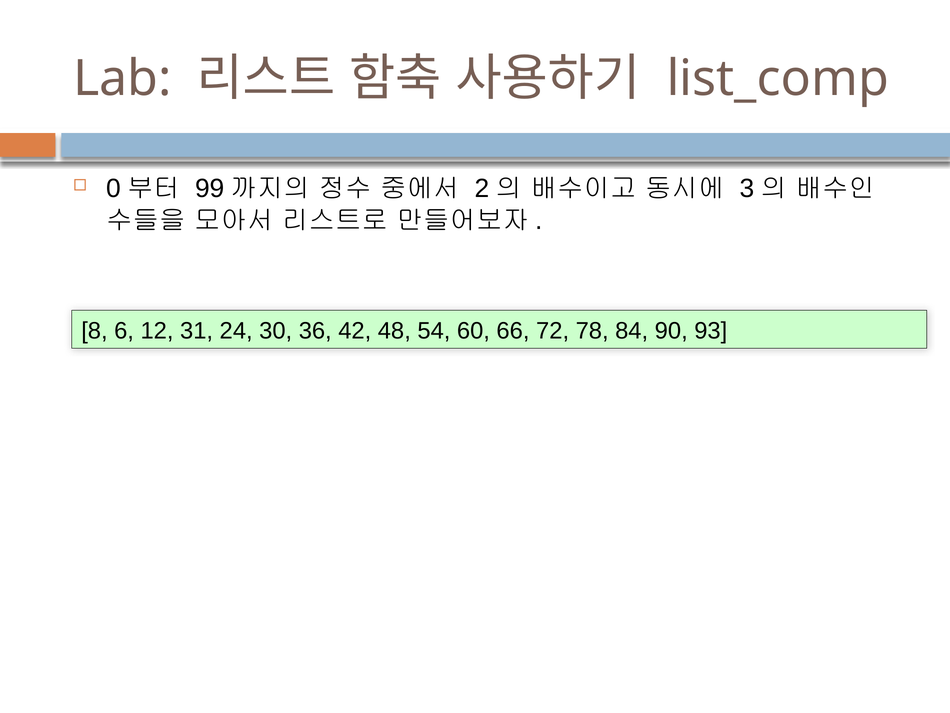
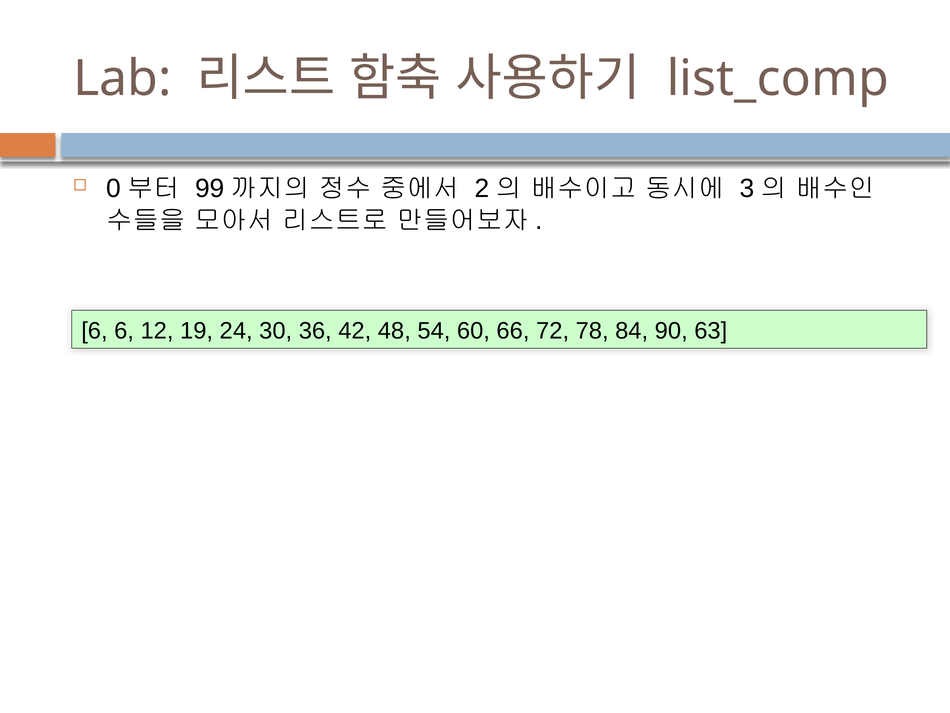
8: 8 -> 6 (94, 331)
31: 31 -> 19 (197, 331)
93: 93 -> 63 (711, 331)
